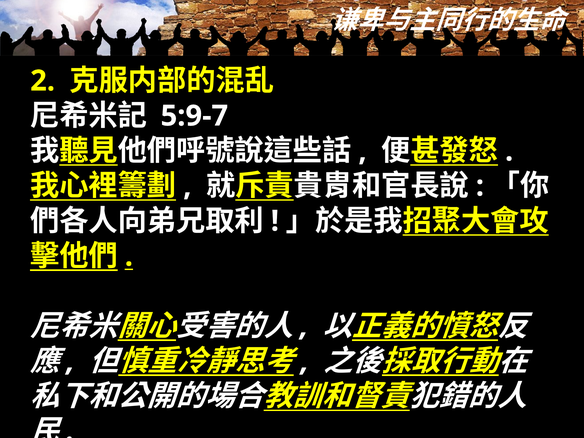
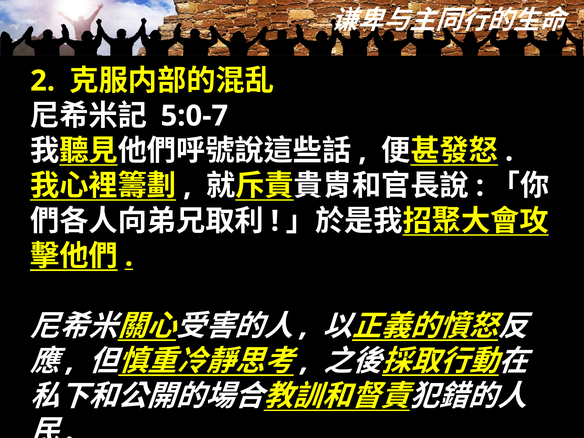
5:9-7: 5:9-7 -> 5:0-7 (194, 116)
